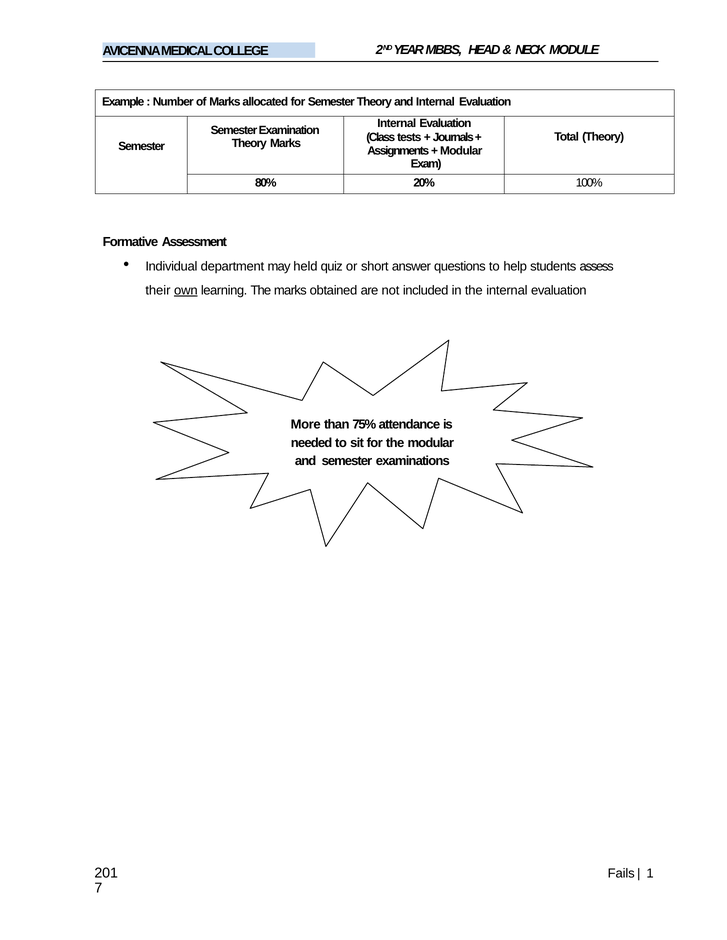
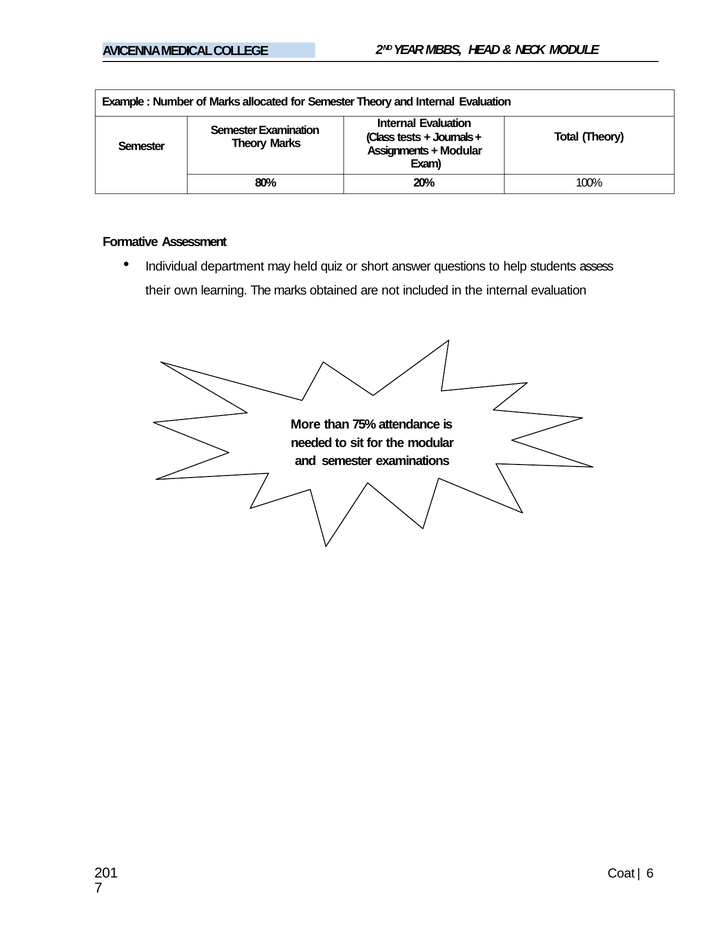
own underline: present -> none (186, 291)
Fails: Fails -> Coat (621, 874)
1: 1 -> 6 (650, 874)
